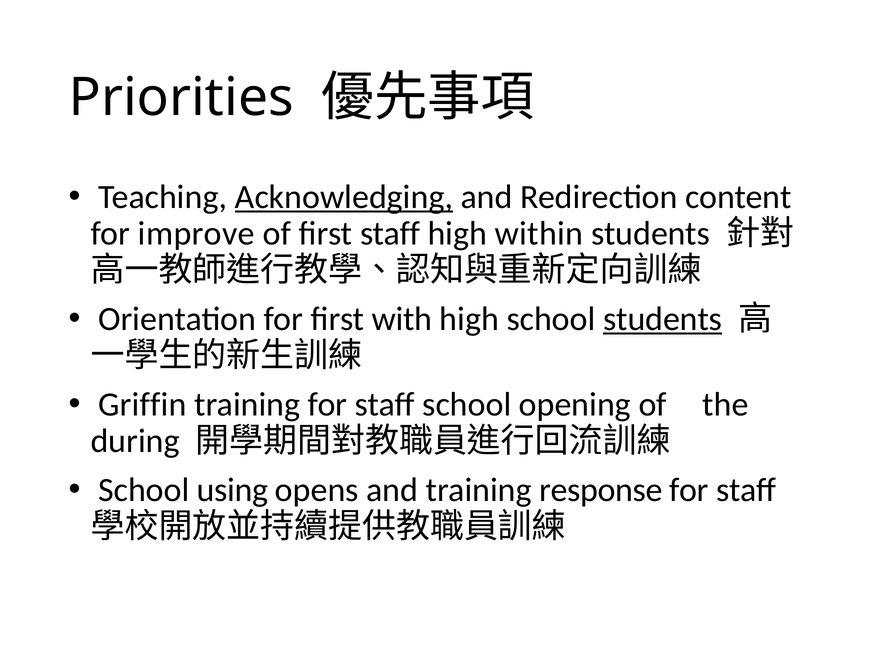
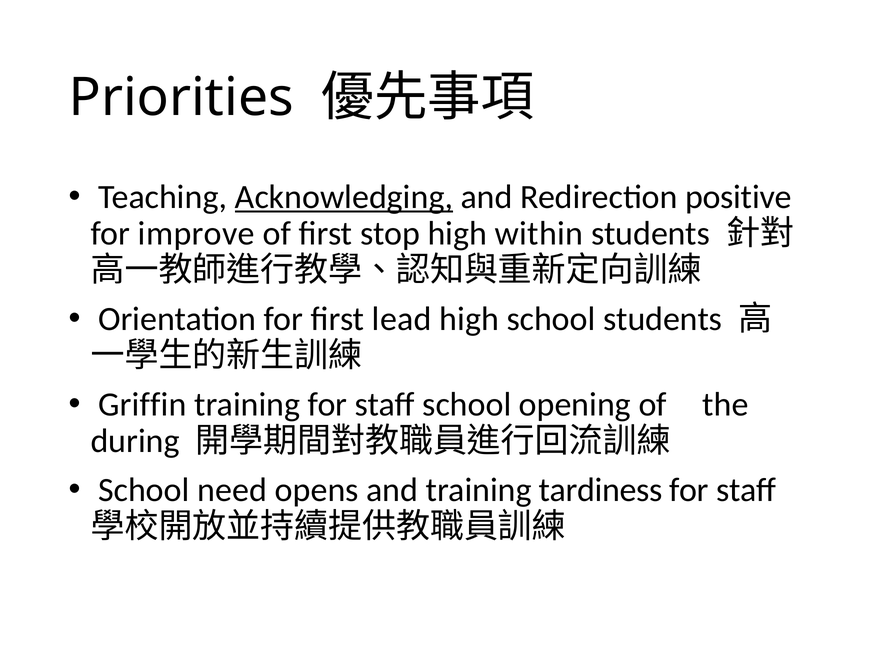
content: content -> positive (738, 197)
first staff: staff -> stop (390, 234)
with: with -> lead (402, 319)
students underline: present -> none (663, 319)
using: using -> need (232, 490)
response: response -> tardiness (601, 490)
